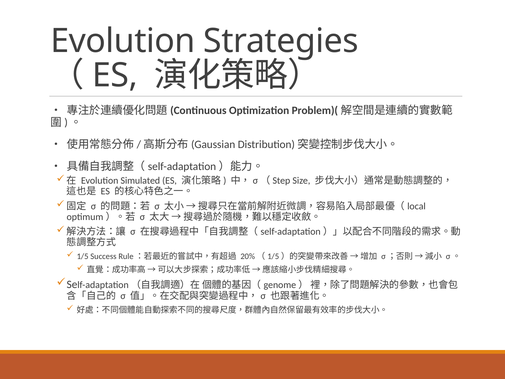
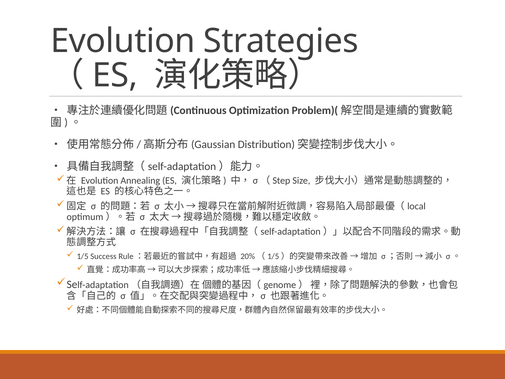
Simulated: Simulated -> Annealing (140, 181)
